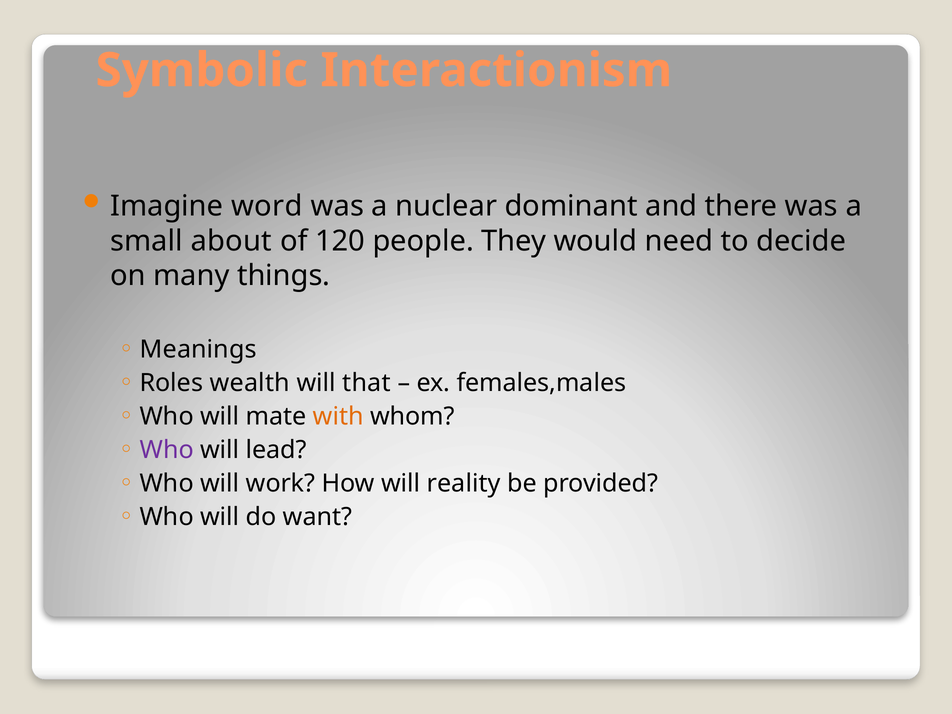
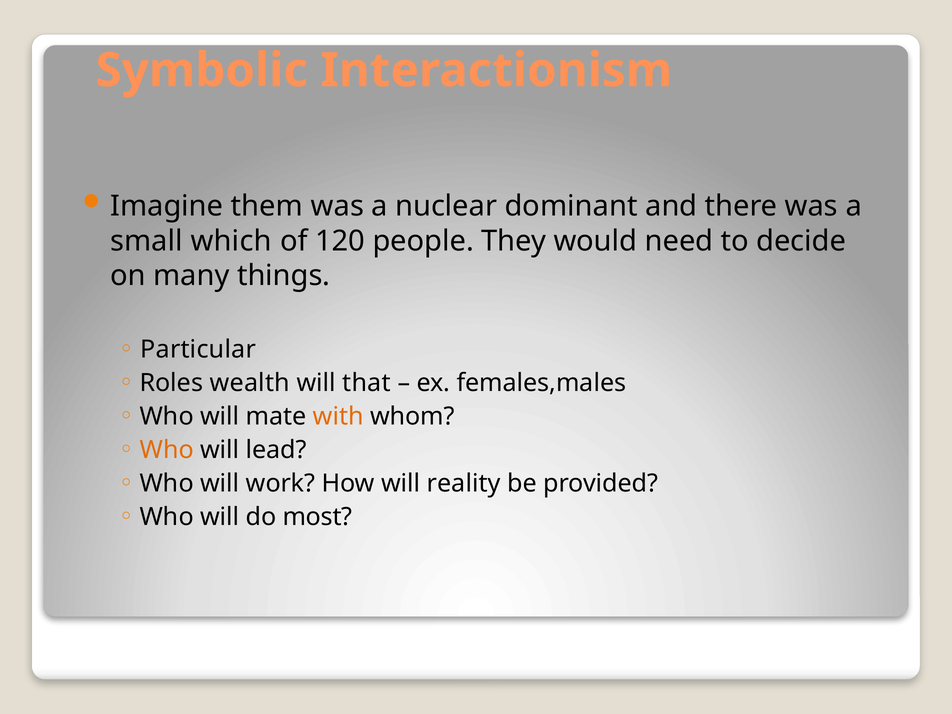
word: word -> them (267, 206)
about: about -> which (231, 241)
Meanings: Meanings -> Particular (198, 350)
Who colour: purple -> orange (167, 450)
want: want -> most (318, 517)
